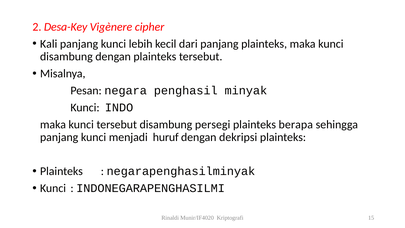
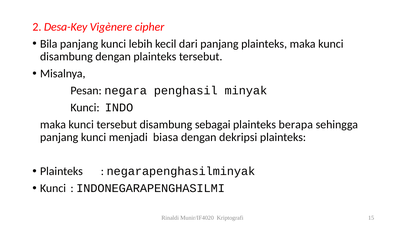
Kali: Kali -> Bila (49, 44)
persegi: persegi -> sebagai (213, 125)
huruf: huruf -> biasa (166, 137)
